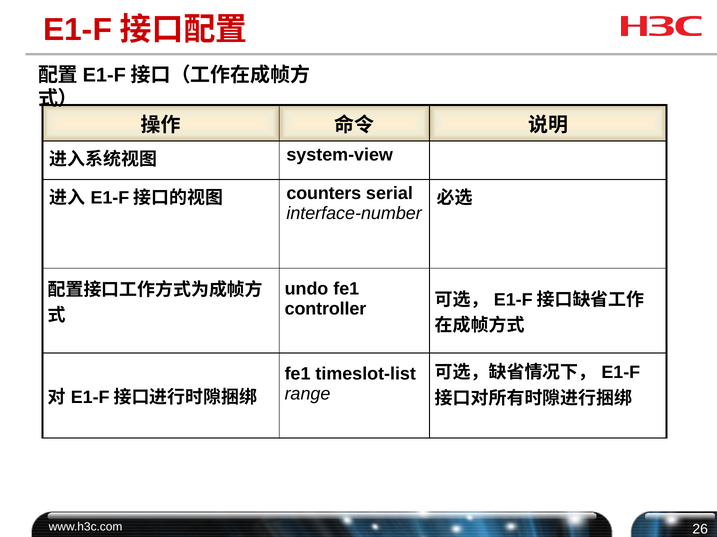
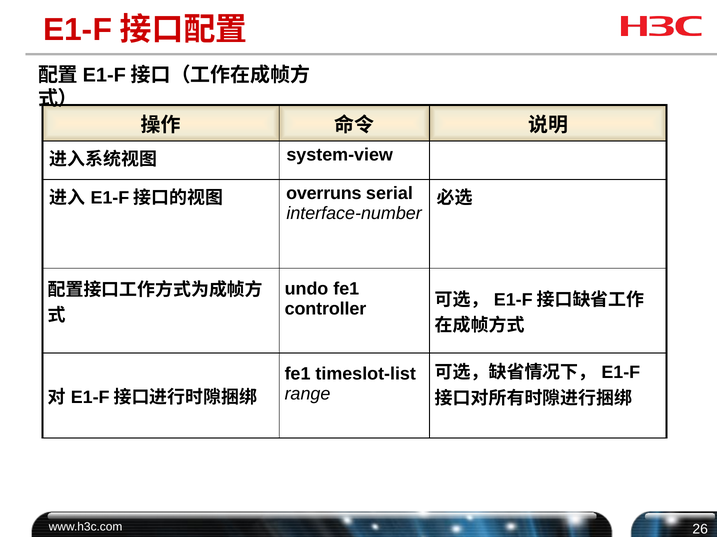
counters: counters -> overruns (324, 194)
